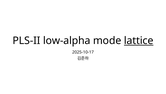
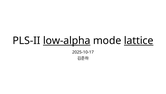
low-alpha underline: none -> present (67, 40)
